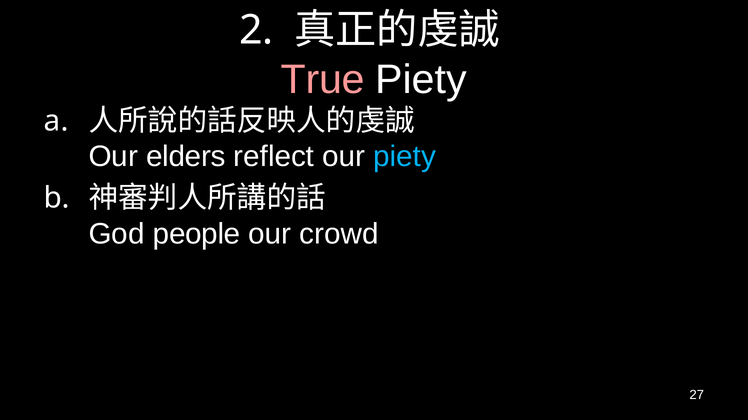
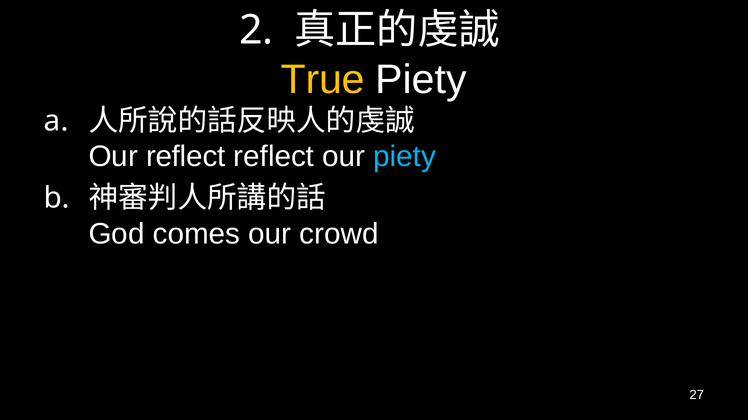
True colour: pink -> yellow (323, 80)
Our elders: elders -> reflect (186, 157)
people: people -> comes (196, 234)
